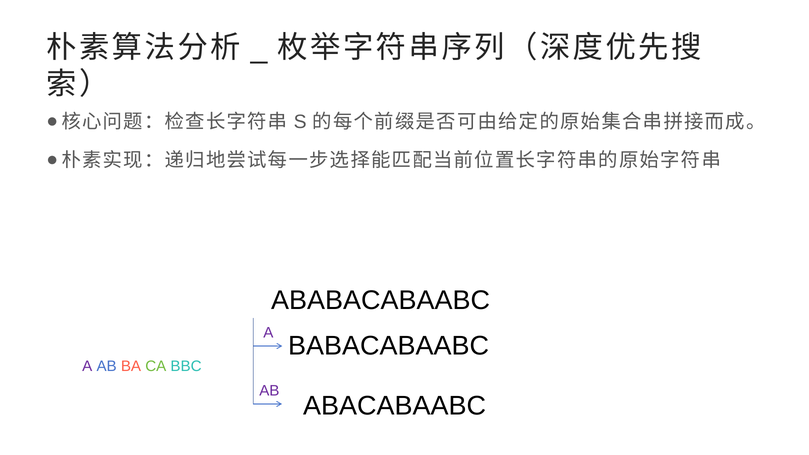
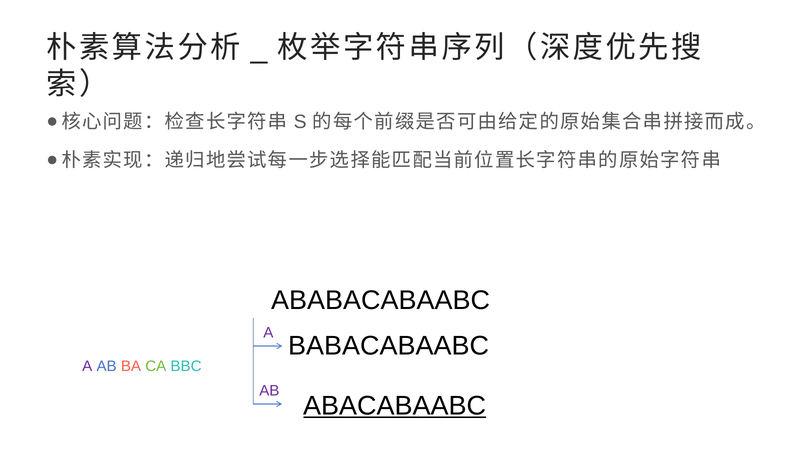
ABACABAABC underline: none -> present (395, 406)
